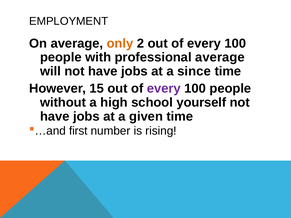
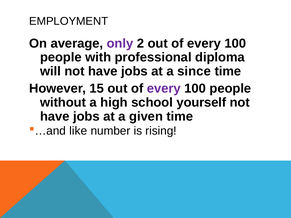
only colour: orange -> purple (120, 43)
professional average: average -> diploma (220, 57)
first: first -> like (78, 131)
